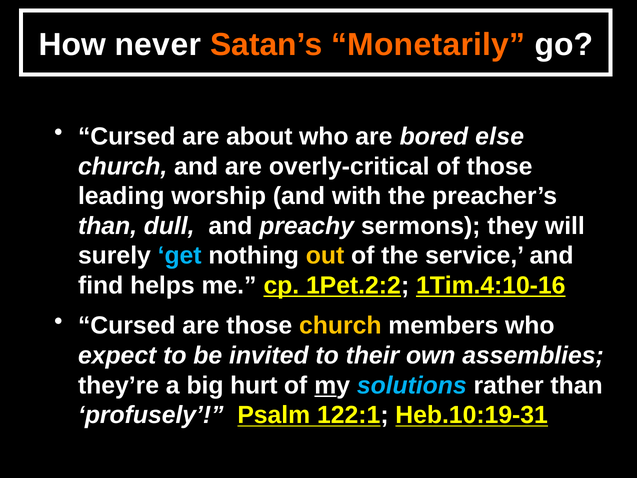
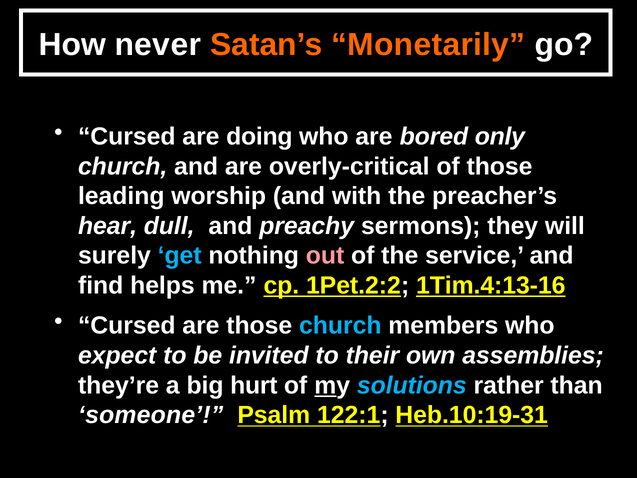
about: about -> doing (259, 137)
else: else -> only (500, 137)
than: than -> hear (108, 226)
out colour: yellow -> pink (325, 256)
1Tim.4:10-16: 1Tim.4:10-16 -> 1Tim.4:13-16 (491, 285)
church colour: yellow -> light blue (340, 326)
profusely: profusely -> someone (151, 415)
